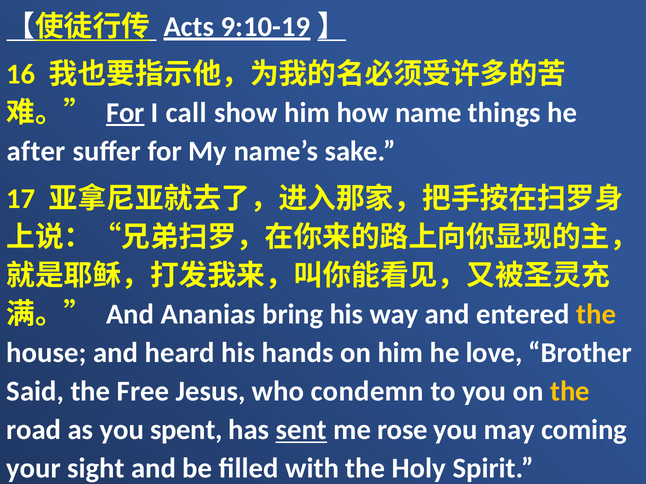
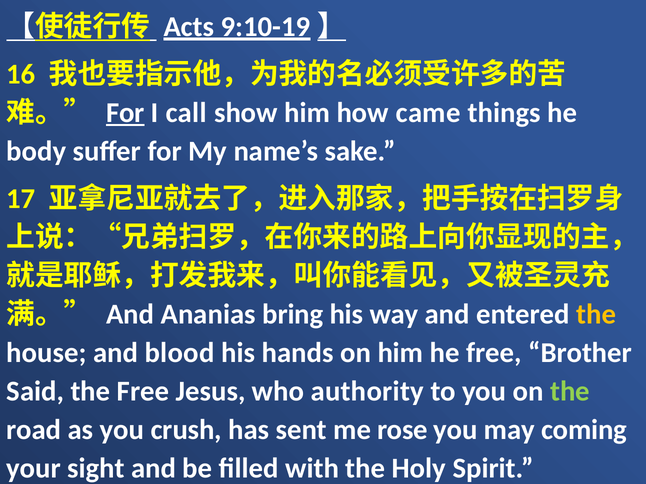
name: name -> came (428, 113)
after: after -> body (36, 151)
heard: heard -> blood (180, 353)
he love: love -> free (494, 353)
condemn: condemn -> authority (367, 392)
the colour: yellow -> light green (570, 392)
spent: spent -> crush (186, 430)
sent underline: present -> none (301, 430)
